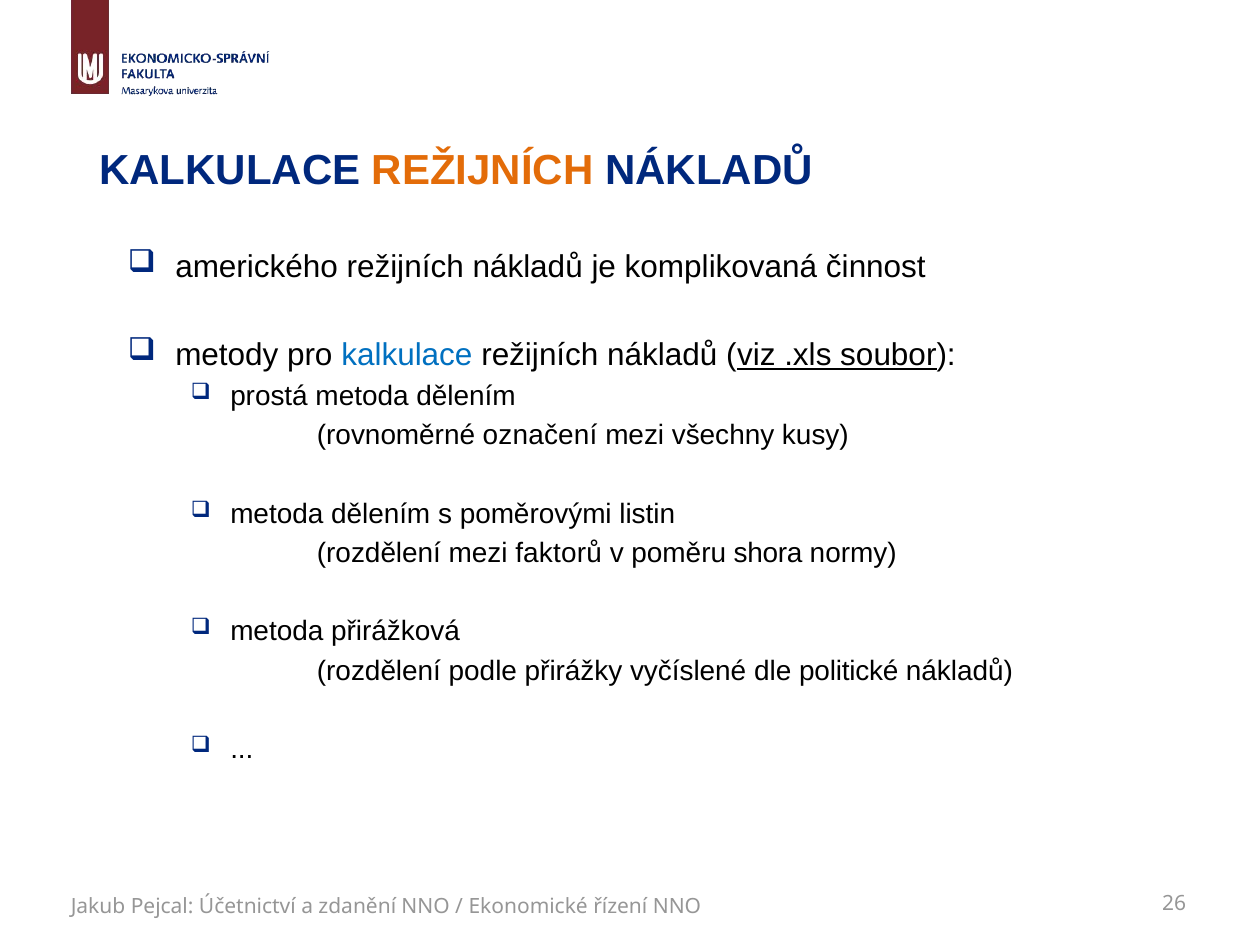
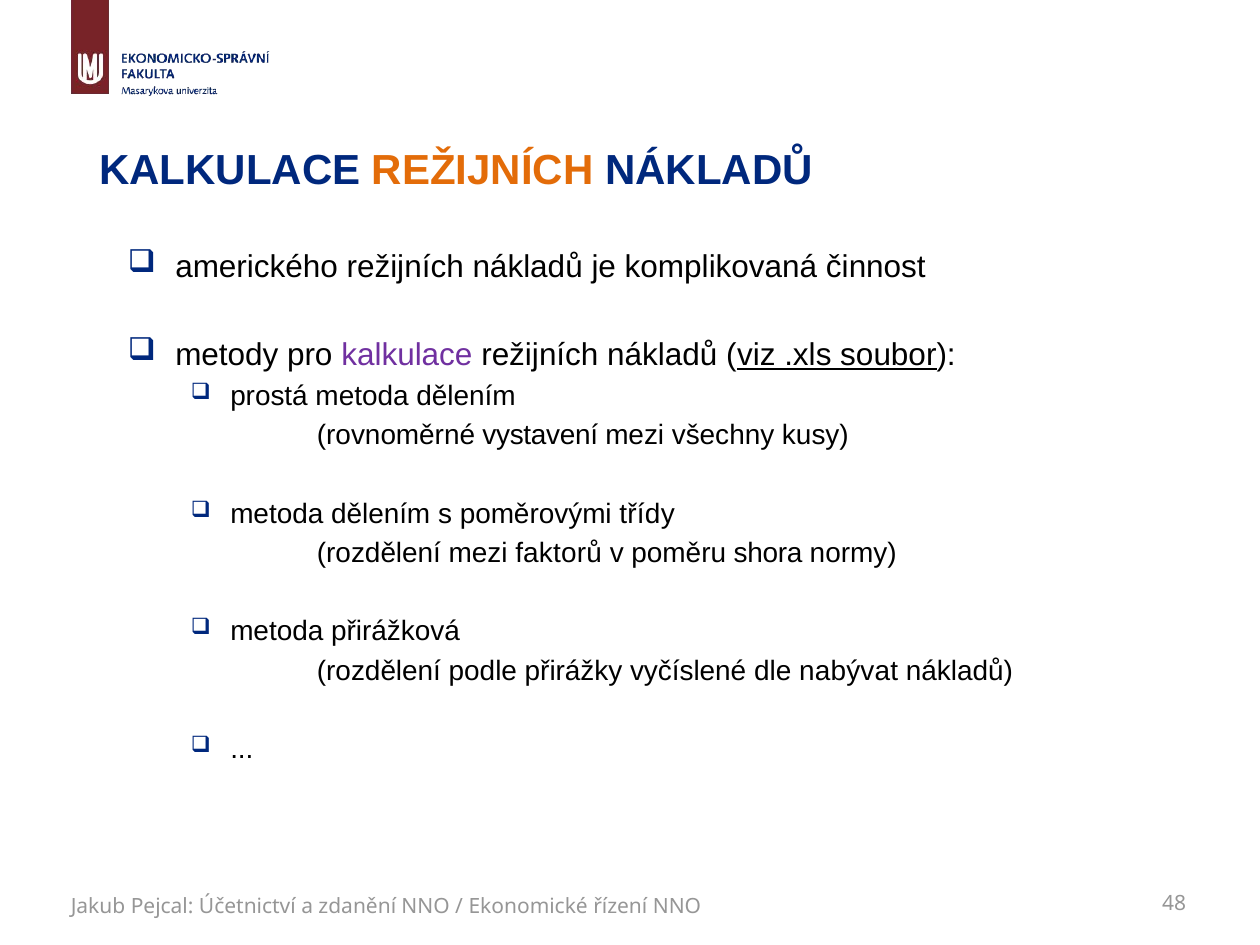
kalkulace colour: blue -> purple (407, 355)
označení: označení -> vystavení (540, 436)
listin: listin -> třídy (647, 514)
politické: politické -> nabývat (849, 671)
26: 26 -> 48 (1174, 903)
